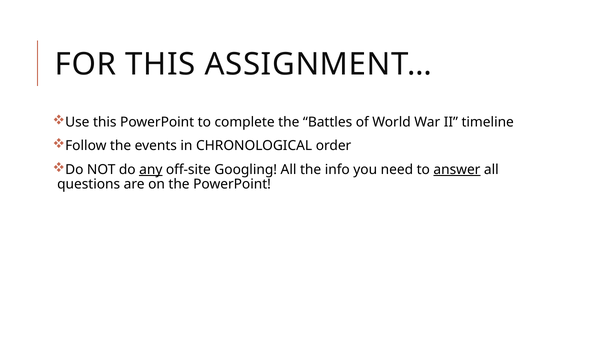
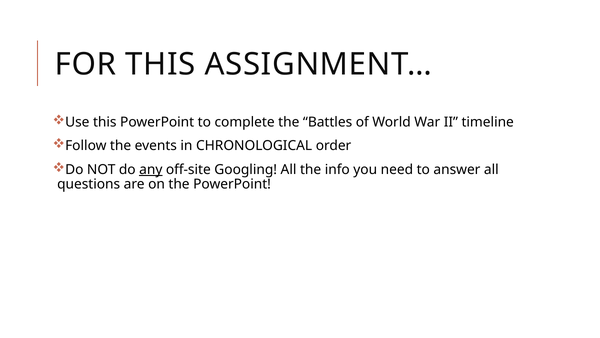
answer underline: present -> none (457, 169)
